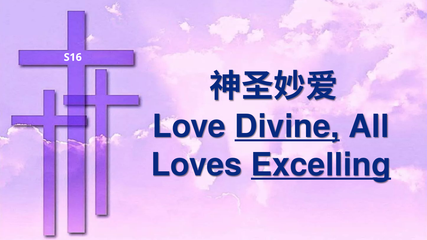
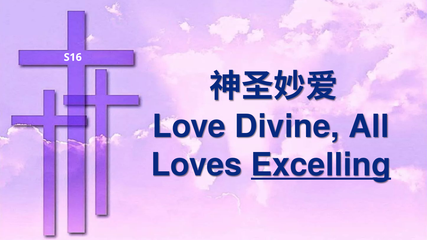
Divine underline: present -> none (287, 127)
